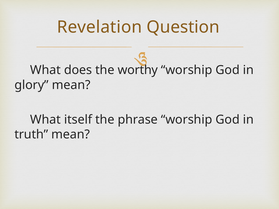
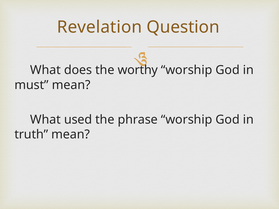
glory: glory -> must (32, 85)
itself: itself -> used (78, 120)
